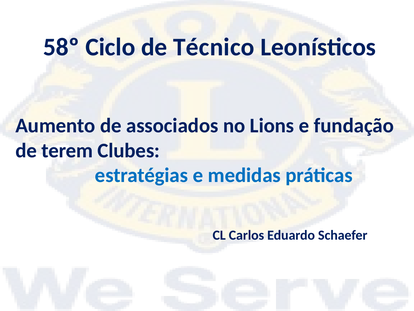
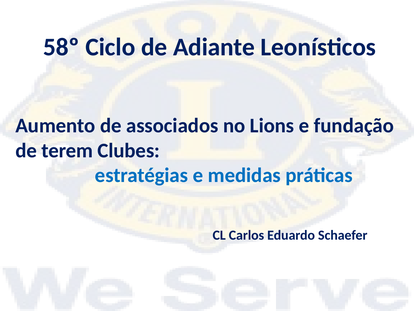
Técnico: Técnico -> Adiante (214, 47)
